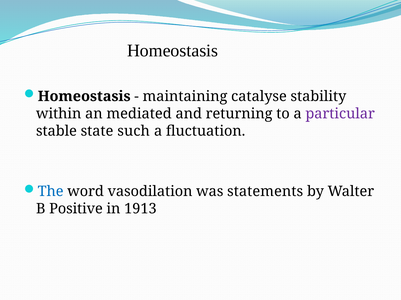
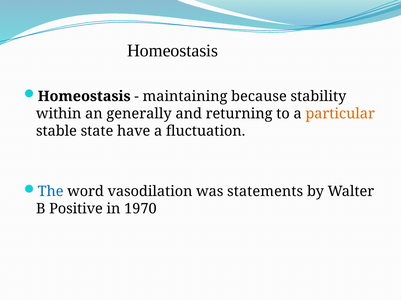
catalyse: catalyse -> because (259, 97)
mediated: mediated -> generally (139, 114)
particular colour: purple -> orange (340, 114)
such: such -> have (134, 131)
1913: 1913 -> 1970 (140, 209)
